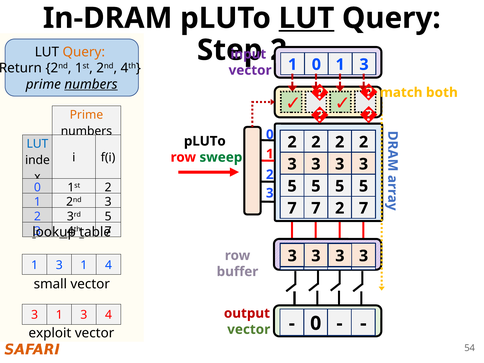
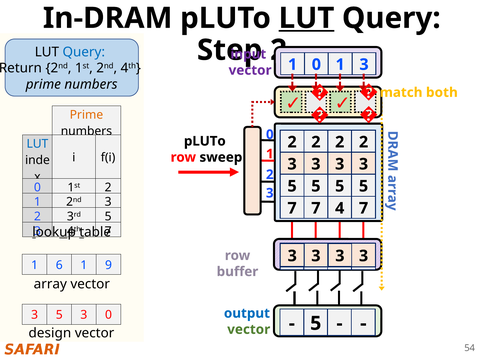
Query colour: orange -> blue (84, 52)
numbers underline: present -> none (91, 84)
sweep colour: green -> black (221, 157)
7 2: 2 -> 4 (340, 208)
3: 3 -> 6 (59, 265)
1 4: 4 -> 9 (109, 265)
small: small -> array (50, 284)
output colour: red -> blue (247, 313)
1: 1 -> 5 (59, 315)
3 4: 4 -> 0 (109, 315)
0: 0 -> 5 (316, 323)
exploit: exploit -> design (50, 333)
